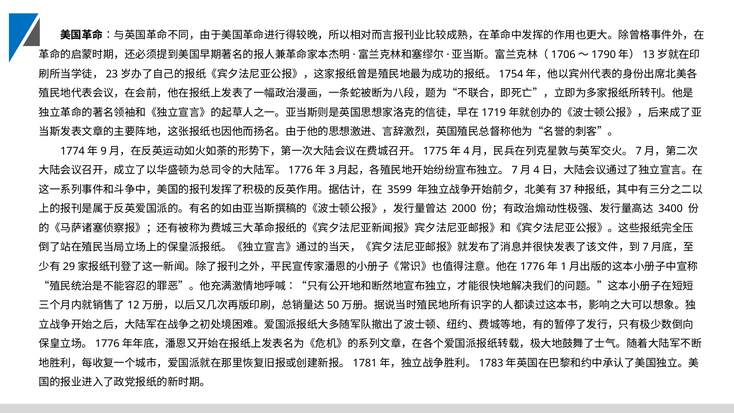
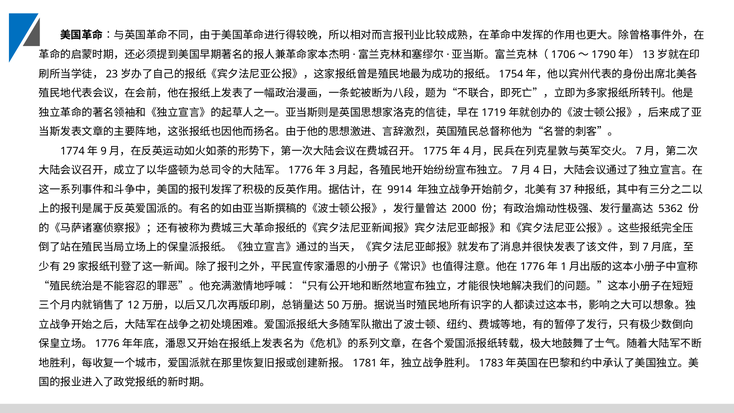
3599: 3599 -> 9914 (400, 190)
3400: 3400 -> 5362 (671, 209)
